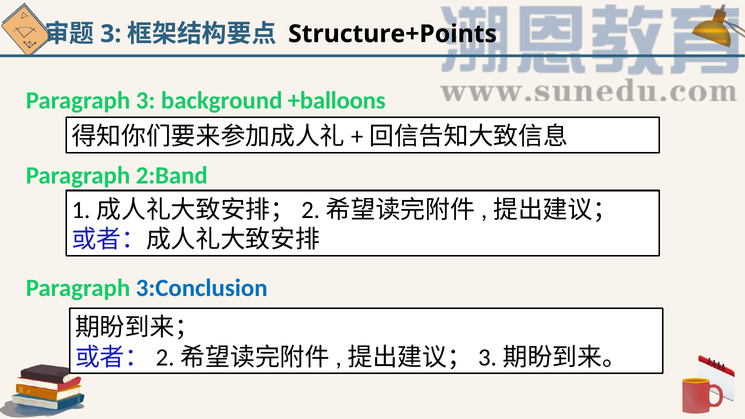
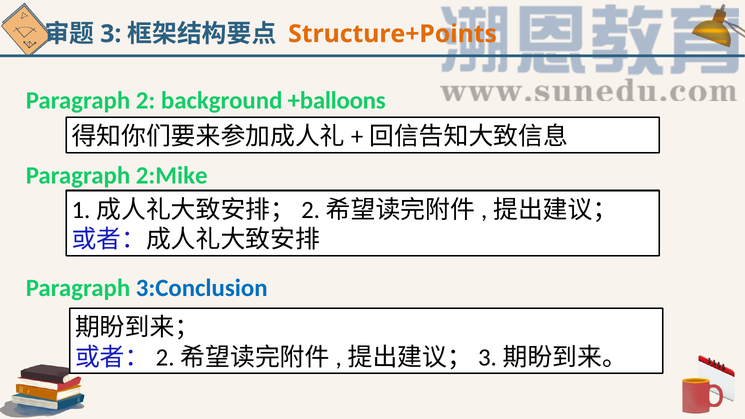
Structure+Points colour: black -> orange (393, 34)
Paragraph 3: 3 -> 2 (146, 101)
2:Band: 2:Band -> 2:Mike (172, 176)
